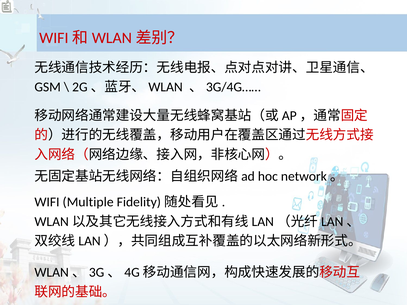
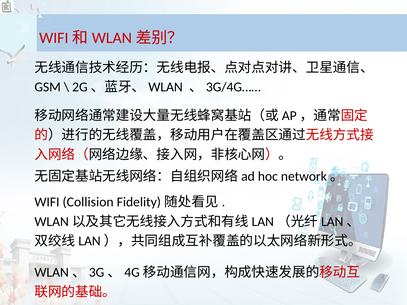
Multiple: Multiple -> Collision (88, 202)
